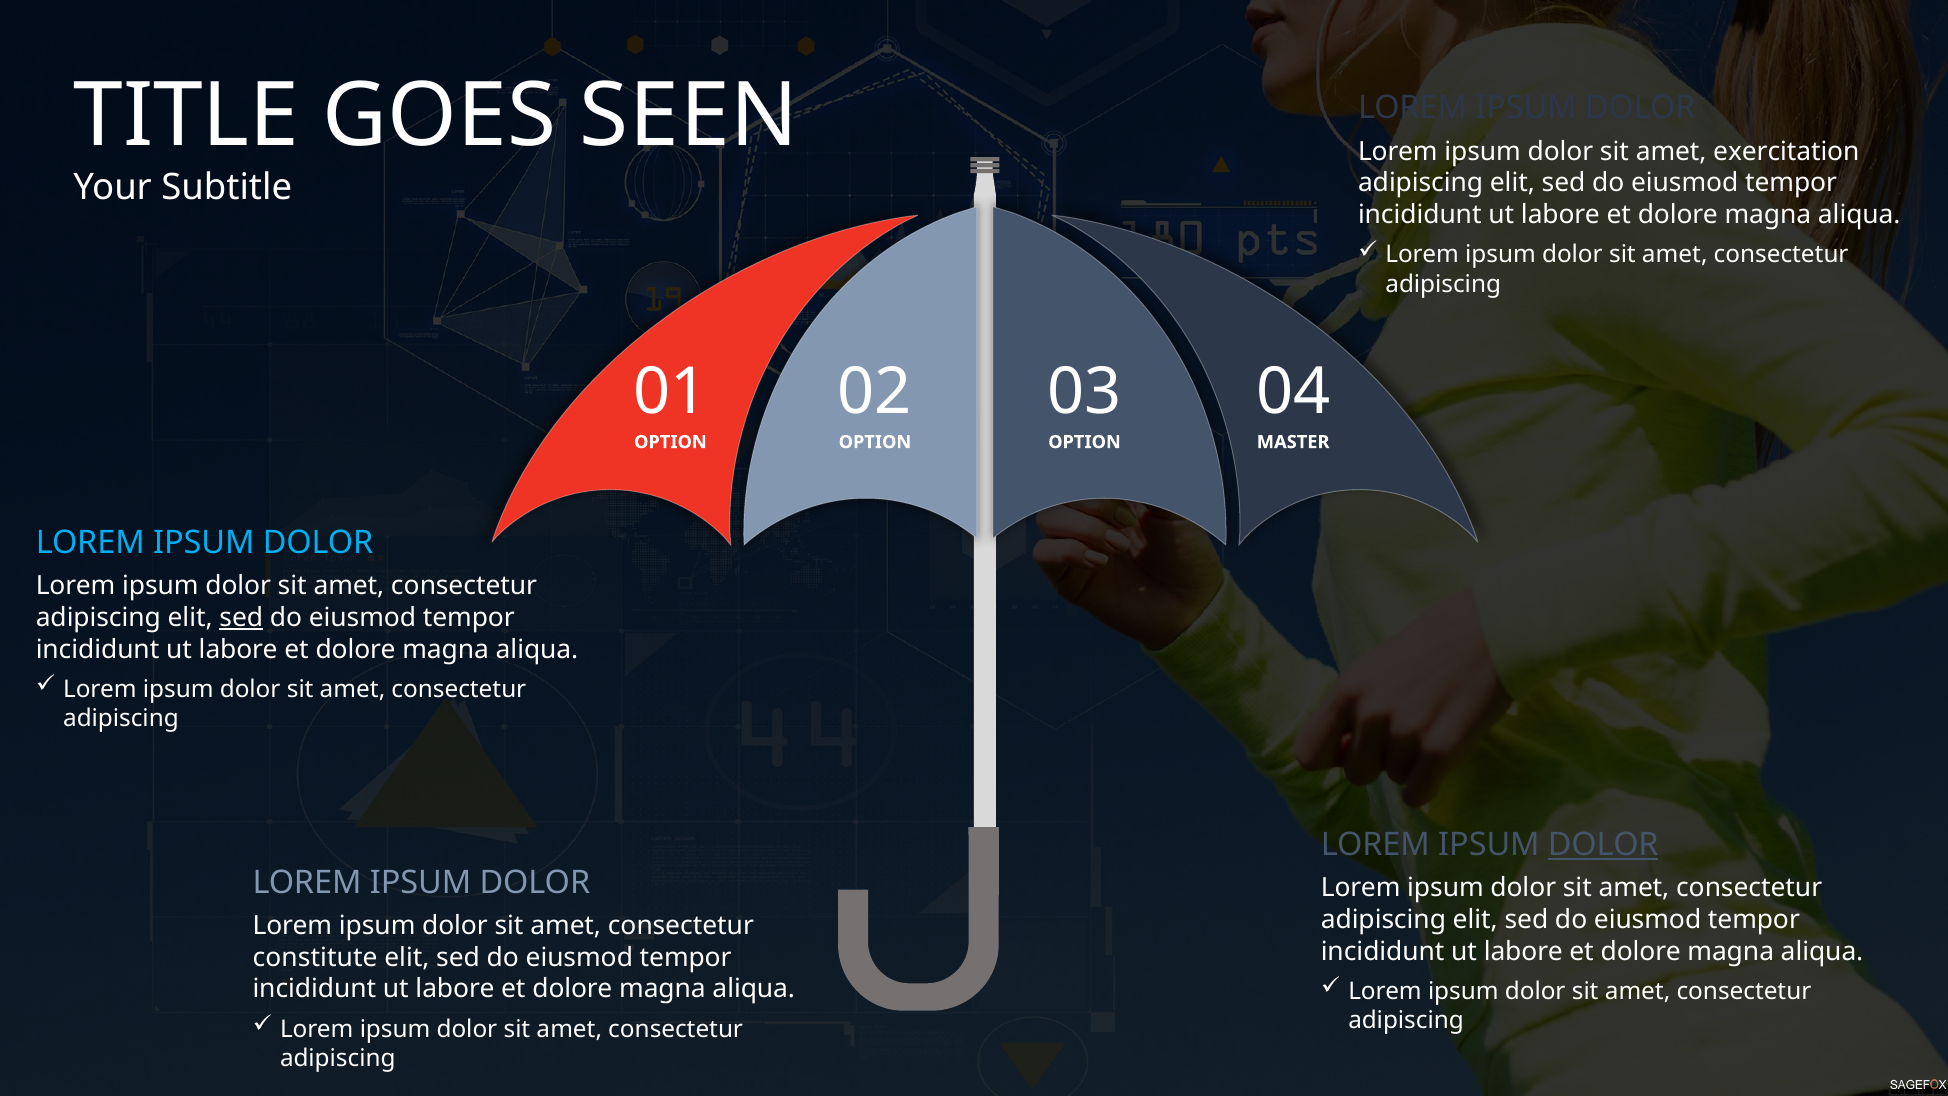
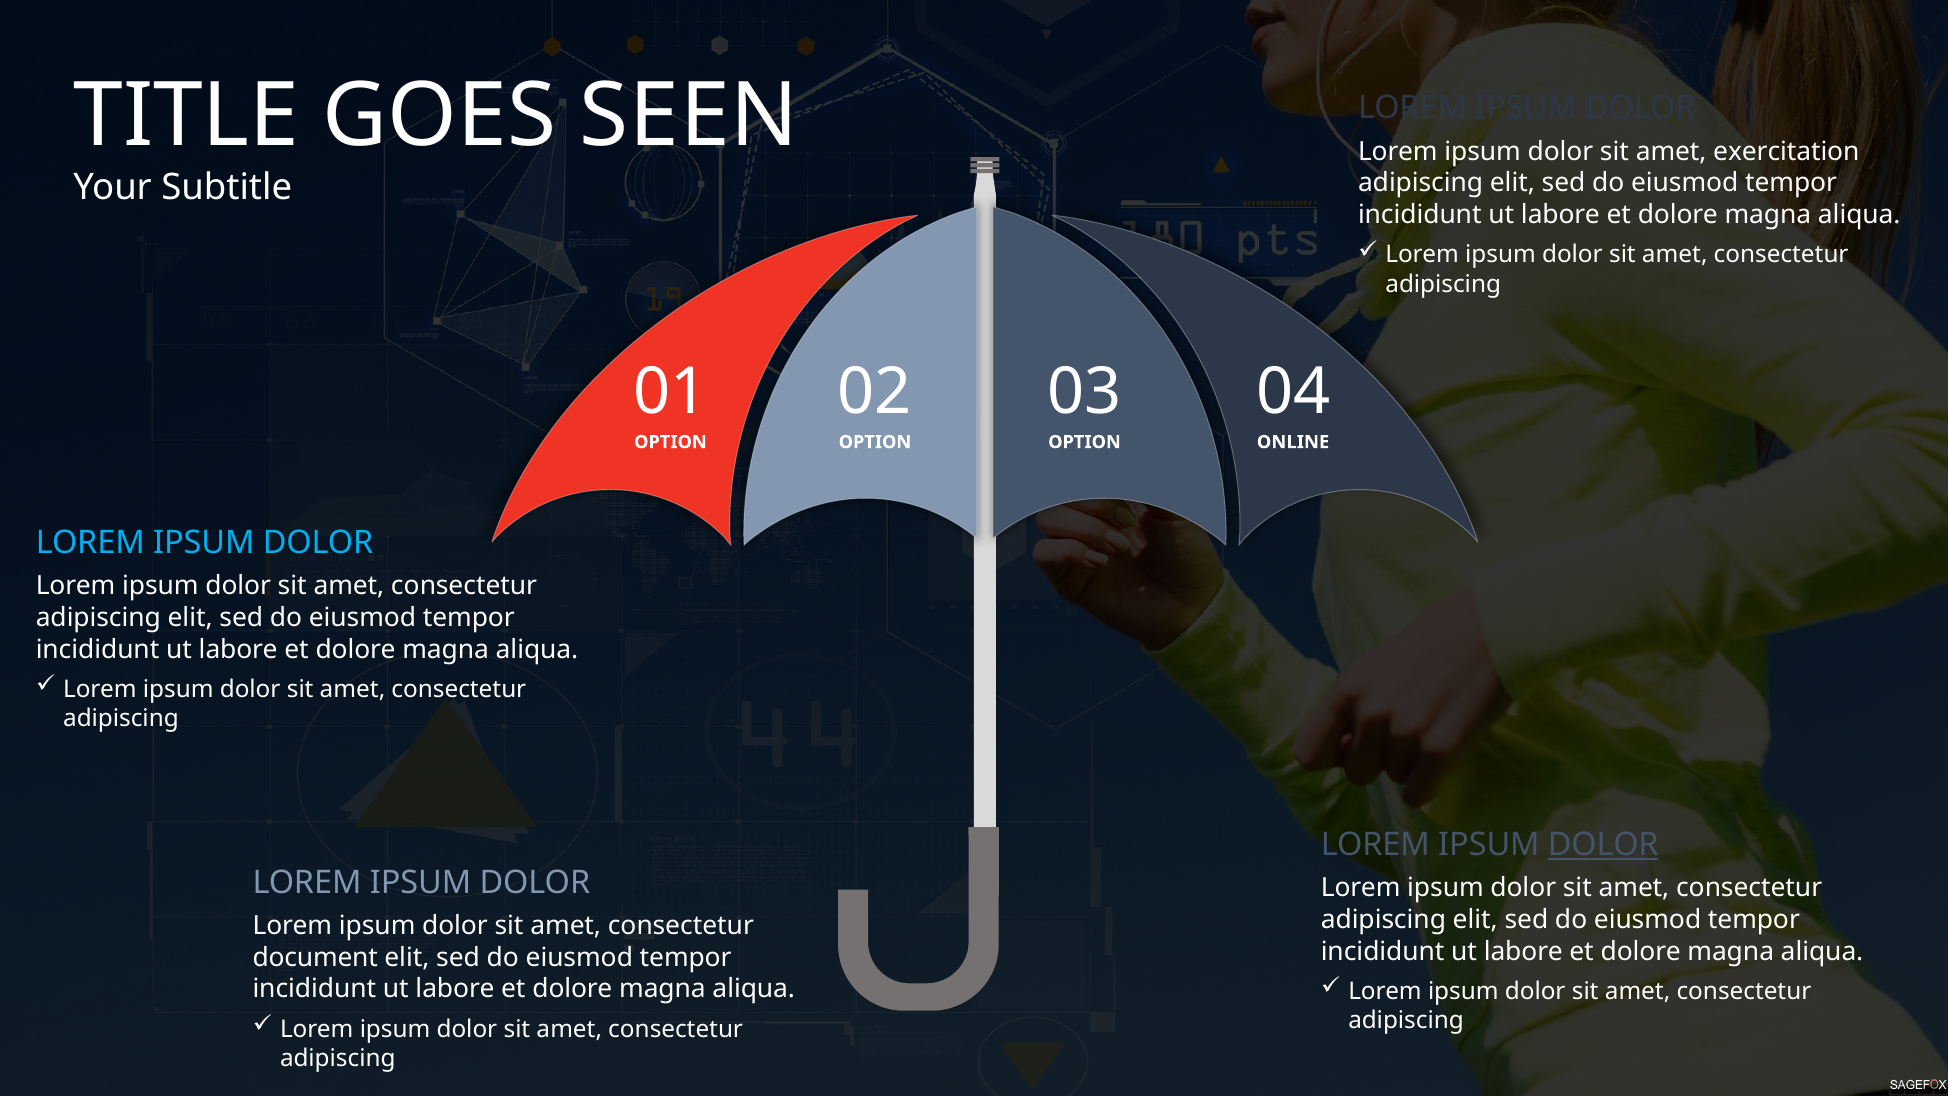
MASTER: MASTER -> ONLINE (1293, 442)
sed underline: present -> none (241, 618)
constitute: constitute -> document (315, 957)
